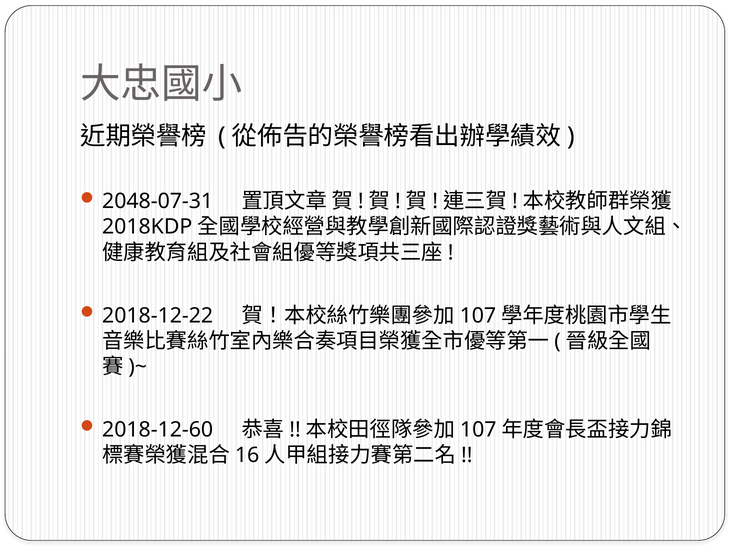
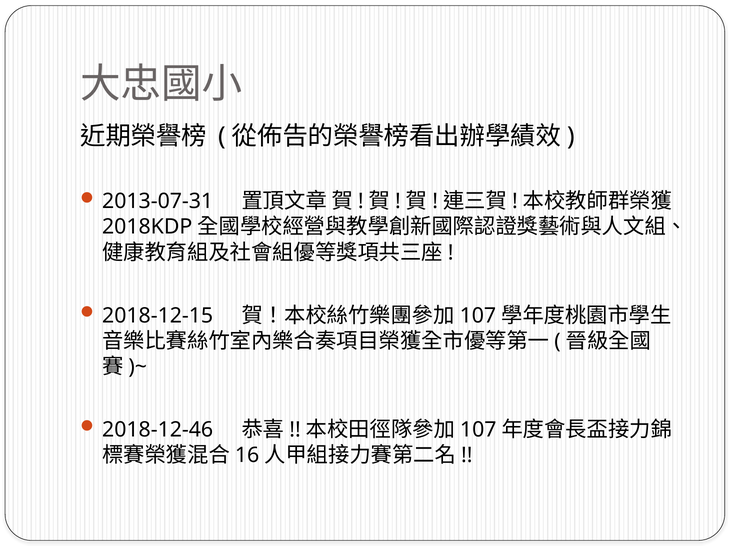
2048-07-31: 2048-07-31 -> 2013-07-31 (158, 201)
2018-12-22: 2018-12-22 -> 2018-12-15 (158, 315)
2018-12-60: 2018-12-60 -> 2018-12-46 (158, 429)
